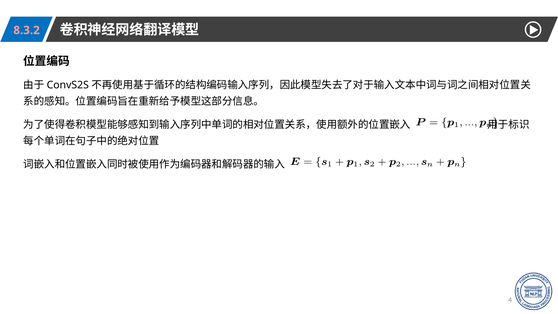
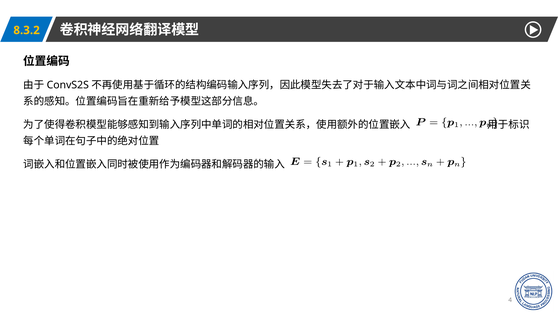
8.3.2 colour: pink -> yellow (27, 30)
